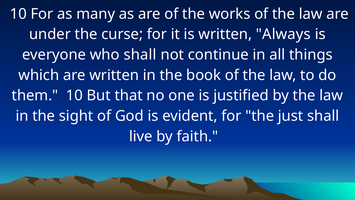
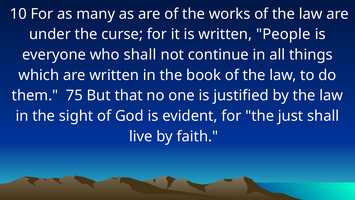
Always: Always -> People (283, 34)
them 10: 10 -> 75 (74, 95)
